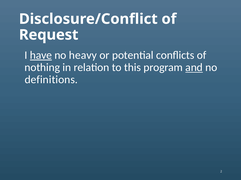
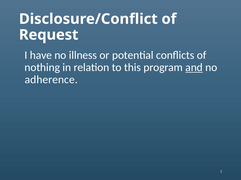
have underline: present -> none (41, 55)
heavy: heavy -> illness (83, 55)
definitions: definitions -> adherence (51, 80)
